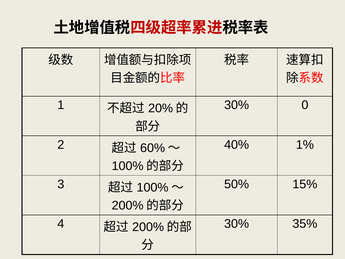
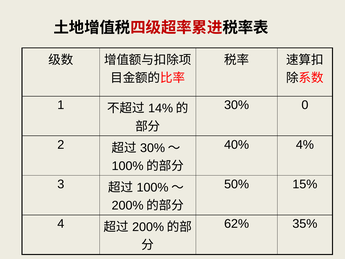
20%: 20% -> 14% (161, 108)
60%: 60% -> 30% (153, 148)
1%: 1% -> 4% (305, 145)
30%: 30% -> 62% (237, 224)
